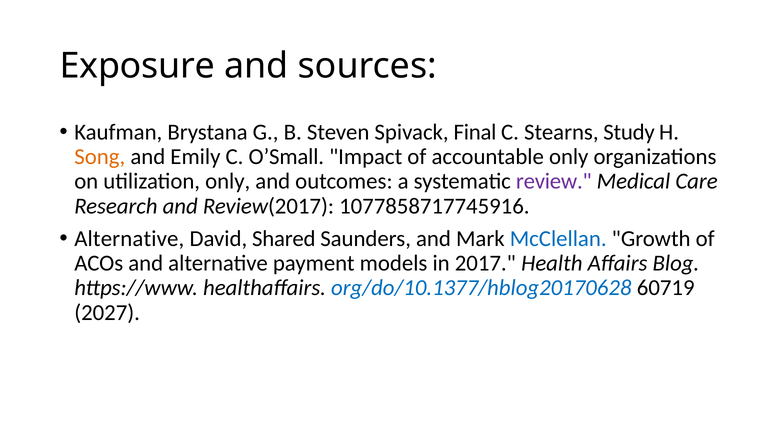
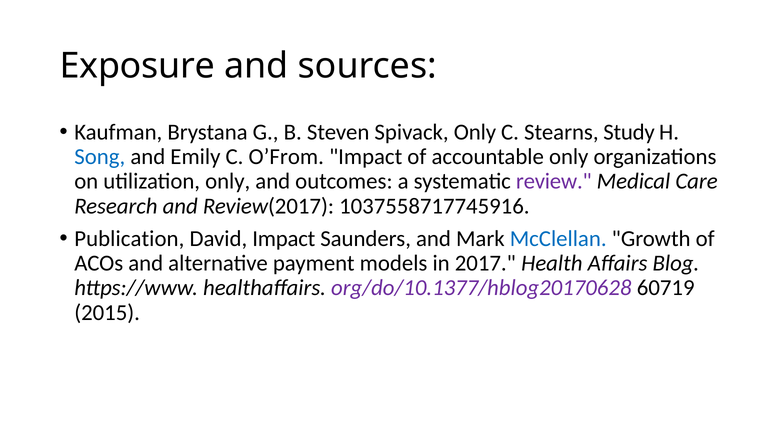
Spivack Final: Final -> Only (475, 132)
Song colour: orange -> blue (100, 157)
O’Small: O’Small -> O’From (286, 157)
1077858717745916: 1077858717745916 -> 1037558717745916 (434, 206)
Alternative: Alternative -> Publication (129, 239)
David Shared: Shared -> Impact (284, 239)
org/do/10.1377/hblog20170628 colour: blue -> purple (481, 288)
2027: 2027 -> 2015 (107, 312)
